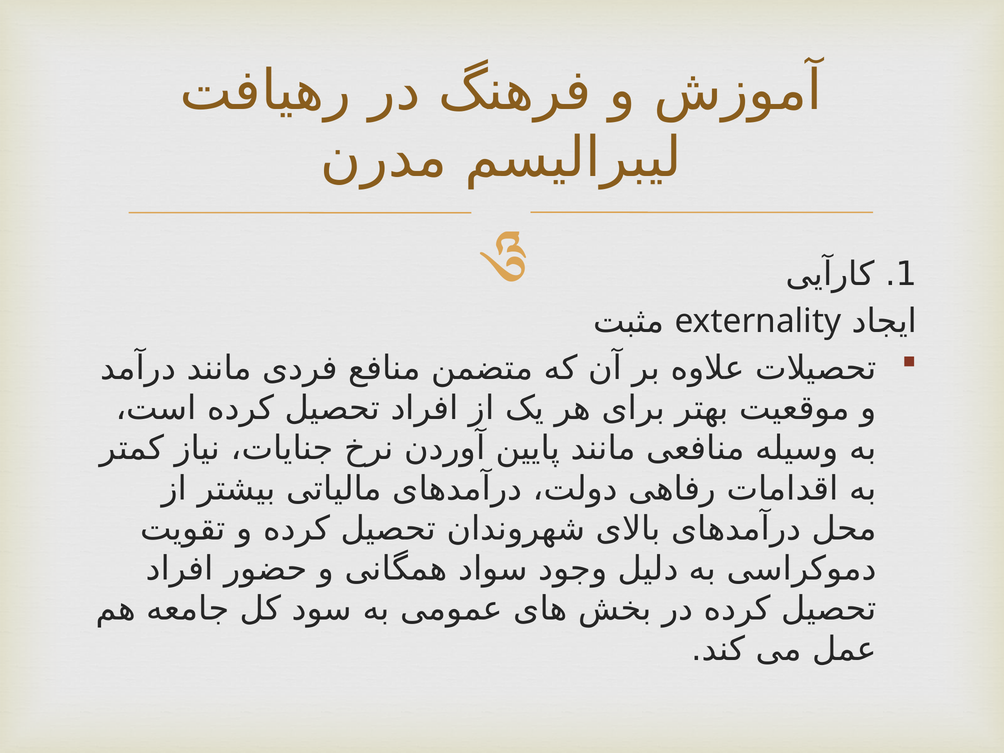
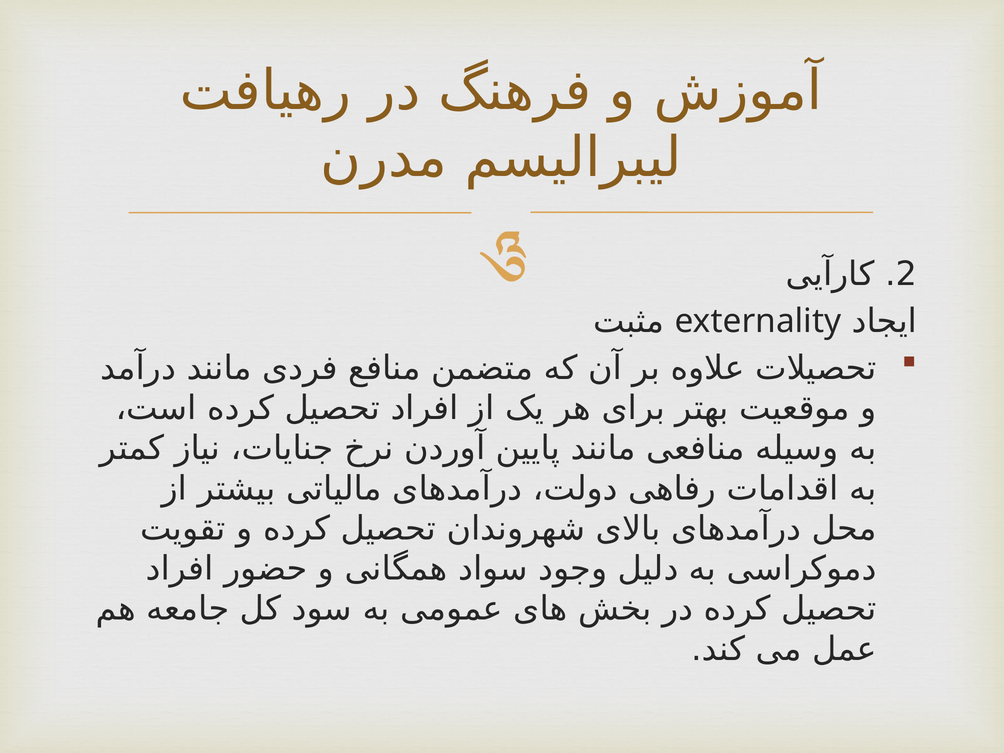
1: 1 -> 2 (907, 274)
